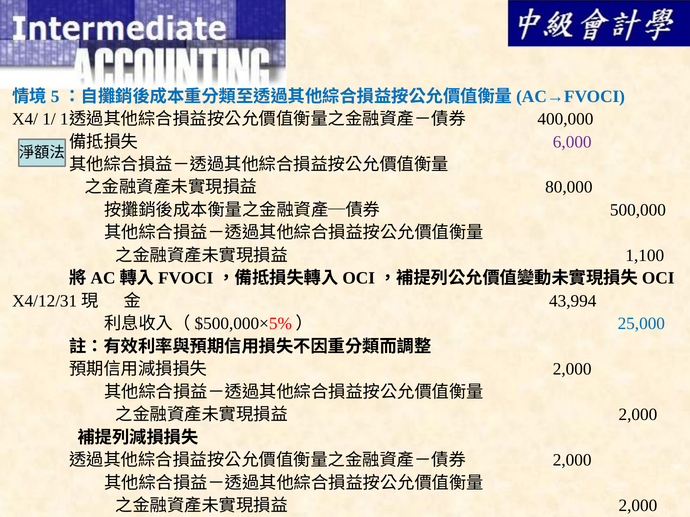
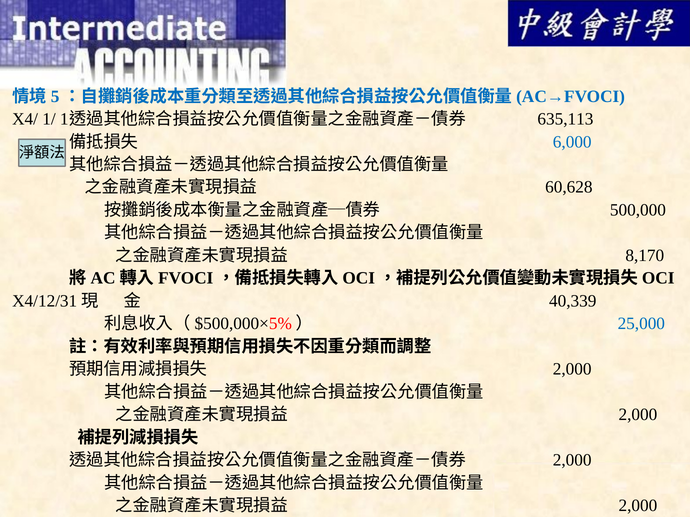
400,000: 400,000 -> 635,113 (565, 119)
6,000 colour: purple -> blue (572, 142)
80,000: 80,000 -> 60,628 (569, 187)
1,100: 1,100 -> 8,170 (645, 256)
43,994: 43,994 -> 40,339 (573, 301)
